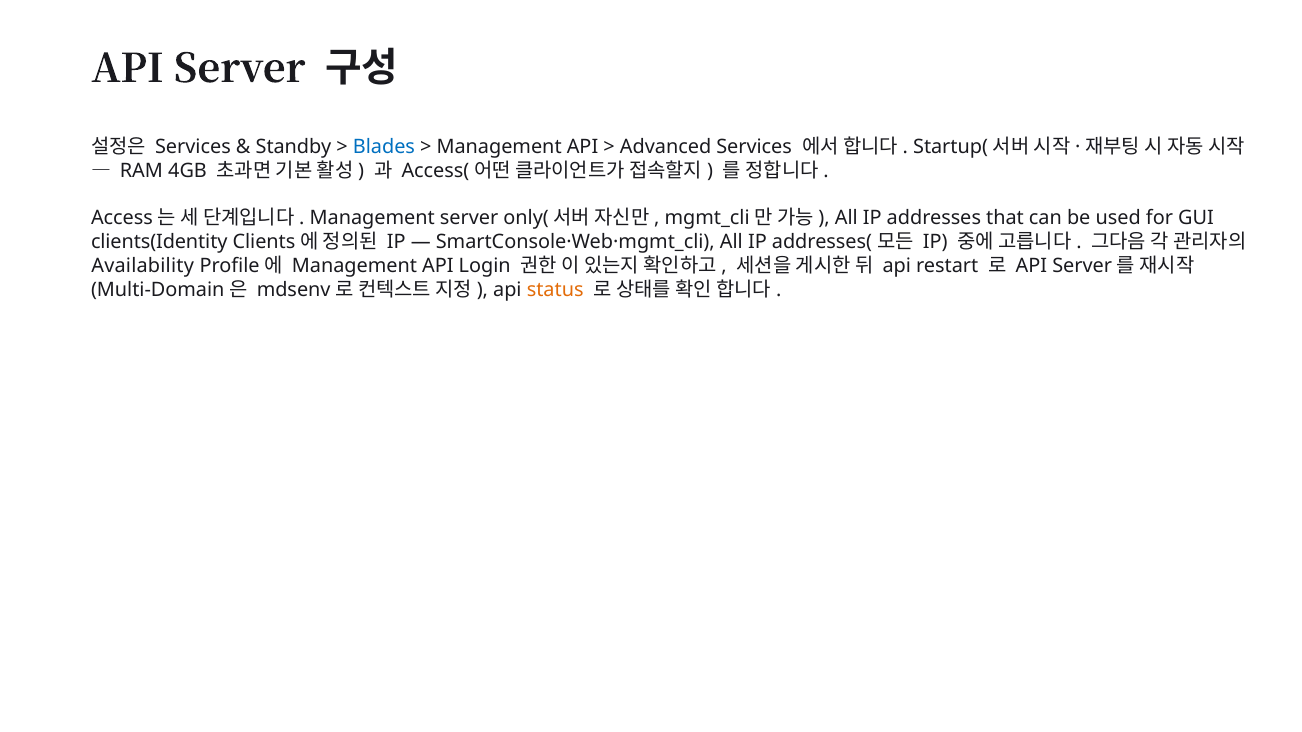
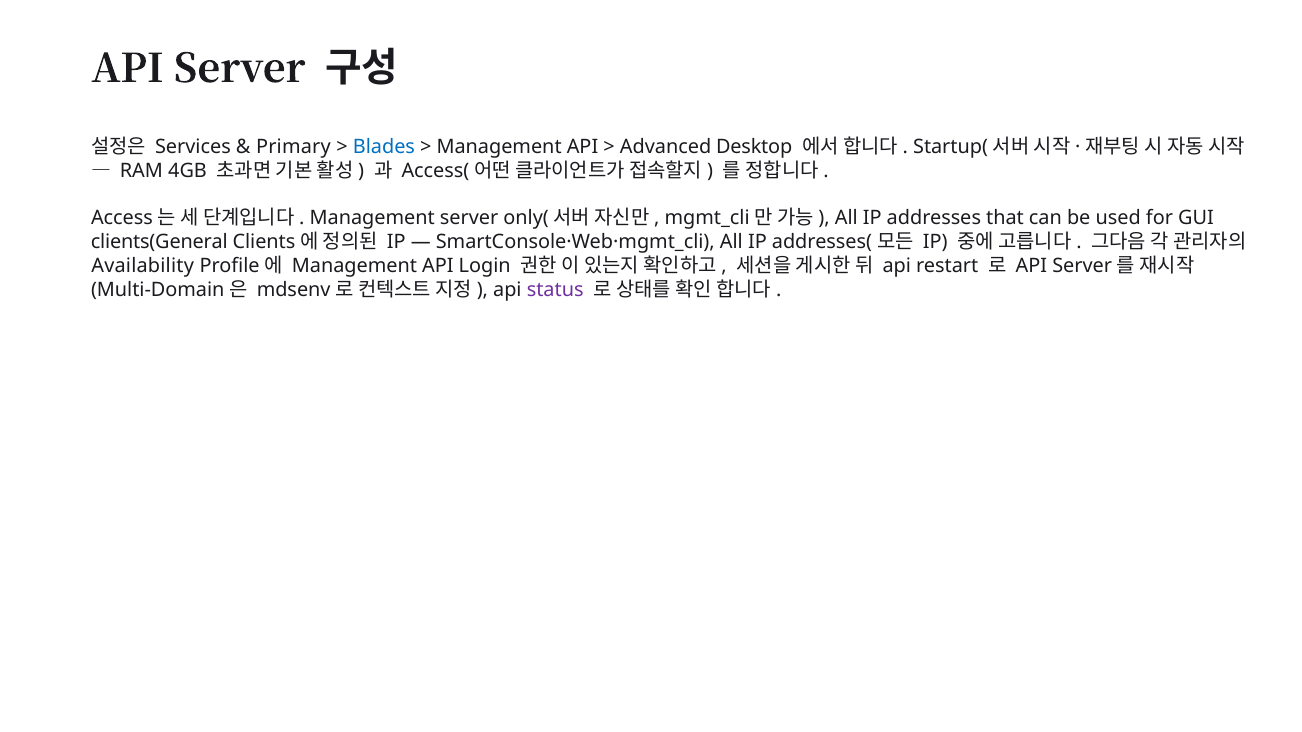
Standby: Standby -> Primary (293, 147)
Advanced Services: Services -> Desktop (754, 147)
clients(Identity: clients(Identity -> clients(General (159, 242)
status colour: orange -> purple (555, 290)
